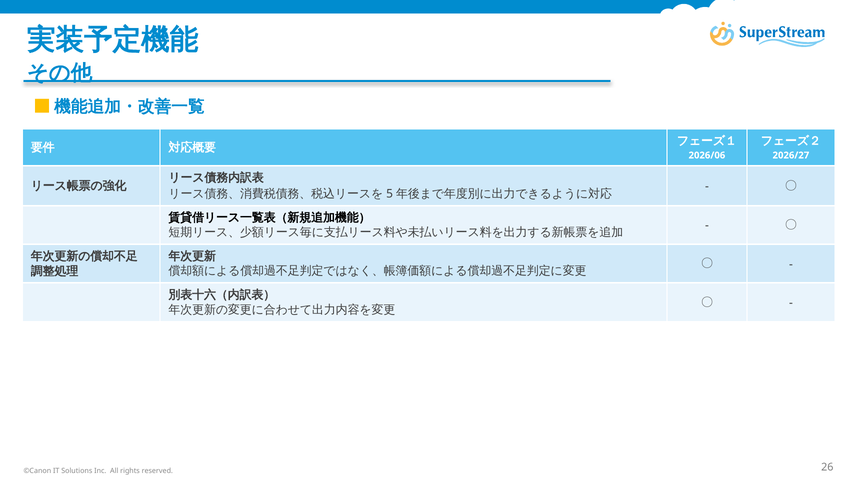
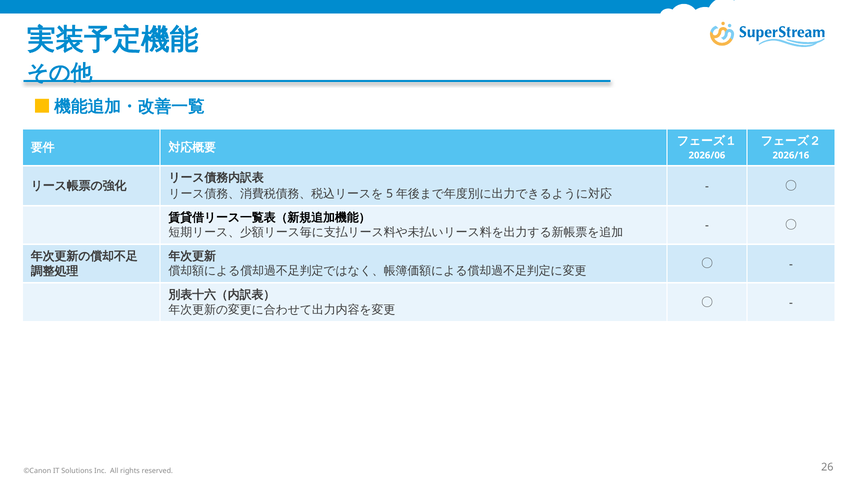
2026/27: 2026/27 -> 2026/16 (791, 155)
